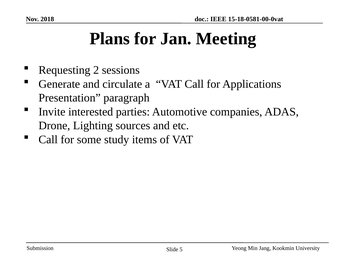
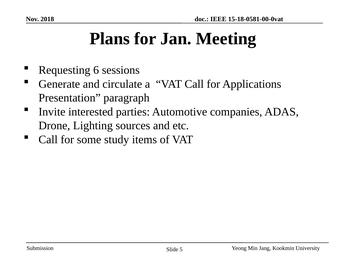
2: 2 -> 6 (96, 70)
